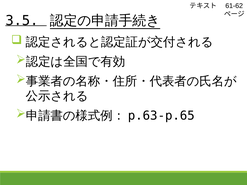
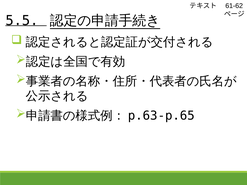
3.5: 3.5 -> 5.5 (22, 21)
